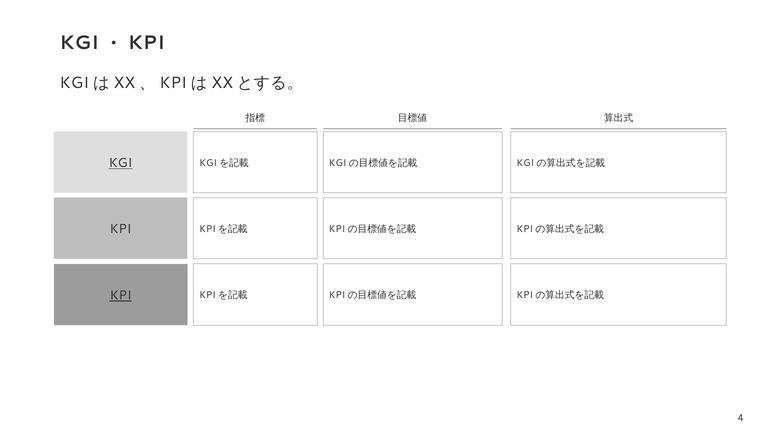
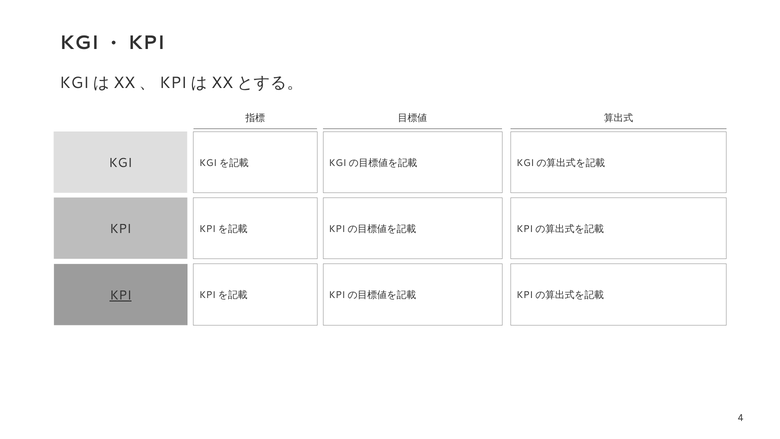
KGI underline: present -> none (120, 163)
